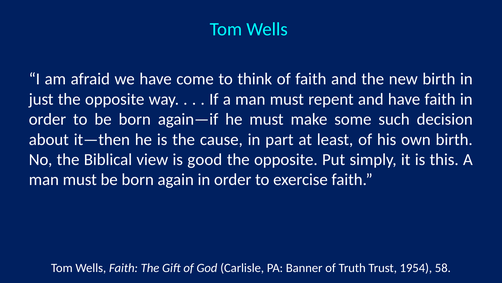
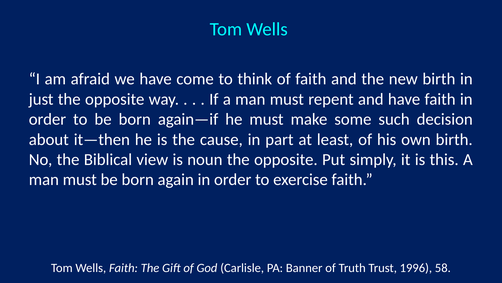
good: good -> noun (205, 159)
1954: 1954 -> 1996 (416, 268)
